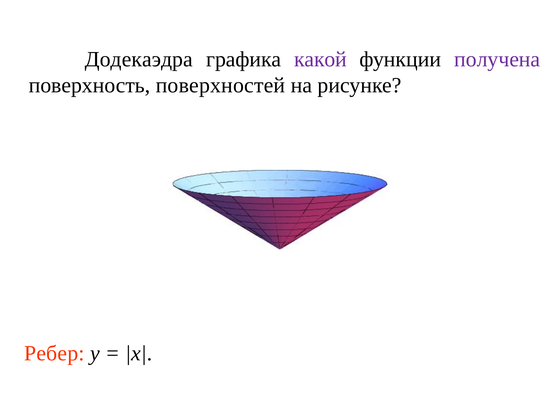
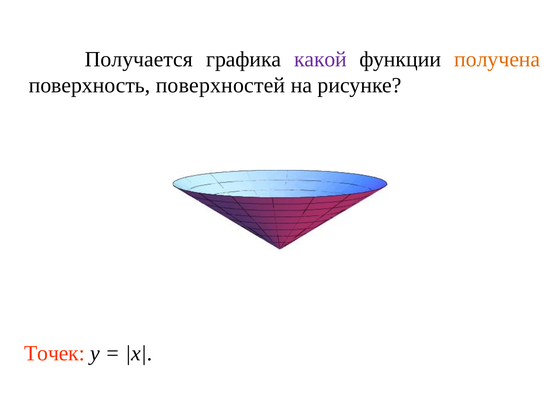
Додекаэдра: Додекаэдра -> Получается (139, 59)
получена colour: purple -> orange (497, 59)
Ребер: Ребер -> Точек (54, 353)
